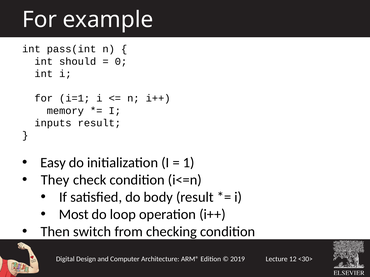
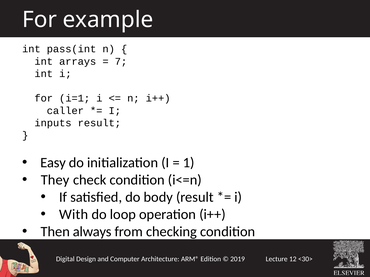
should: should -> arrays (78, 62)
0: 0 -> 7 (121, 62)
memory: memory -> caller (65, 111)
Most: Most -> With (74, 215)
switch: switch -> always (92, 232)
